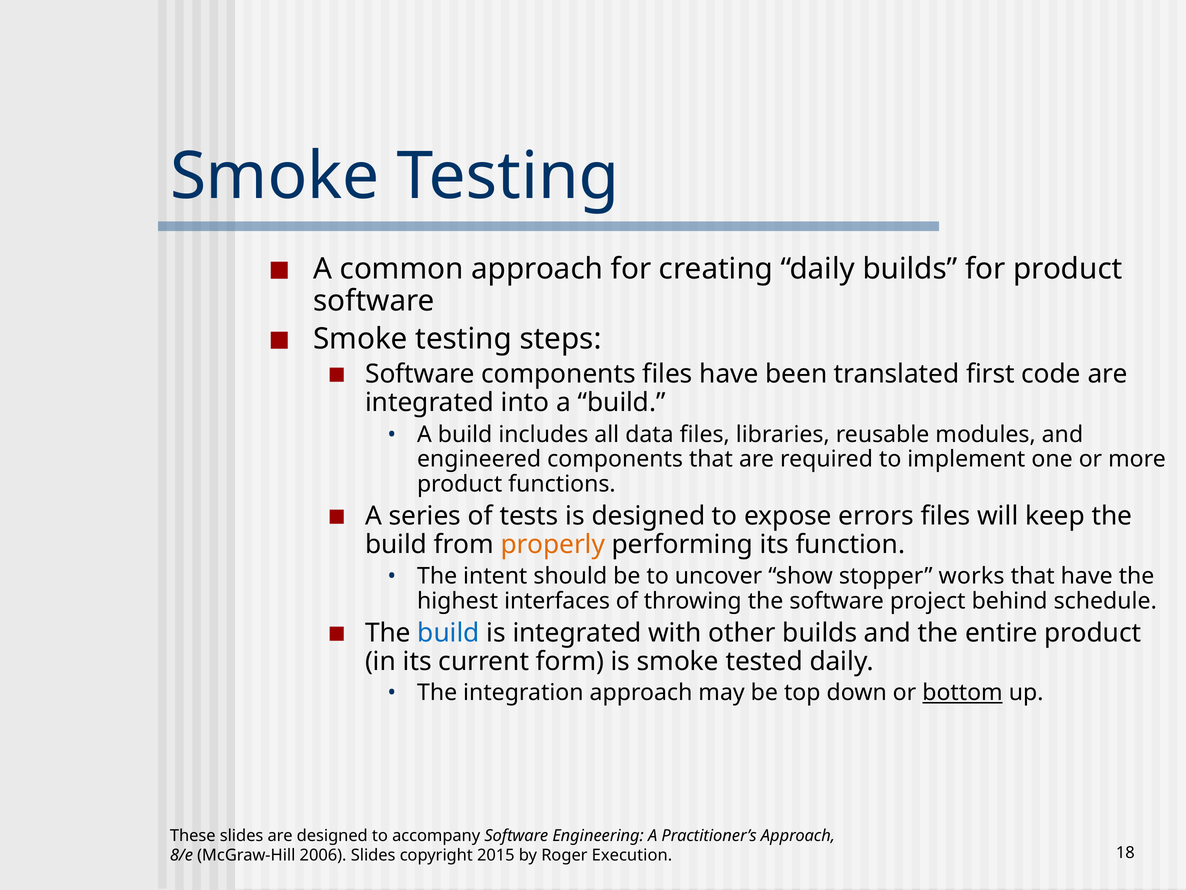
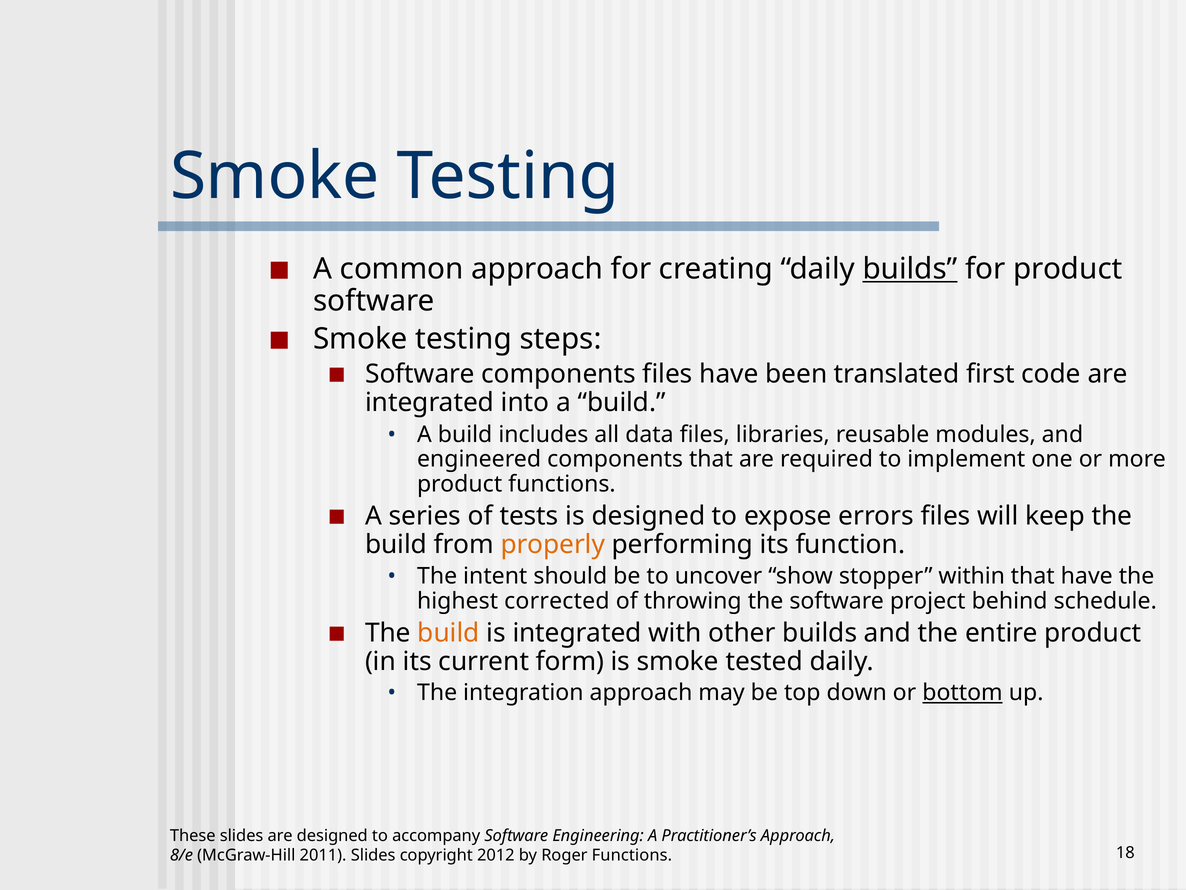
builds underline: none -> present (910, 269)
works: works -> within (972, 576)
interfaces: interfaces -> corrected (557, 601)
build colour: blue -> orange (449, 633)
2006: 2006 -> 2011 (323, 855)
2015: 2015 -> 2012 (496, 855)
Roger Execution: Execution -> Functions (632, 855)
